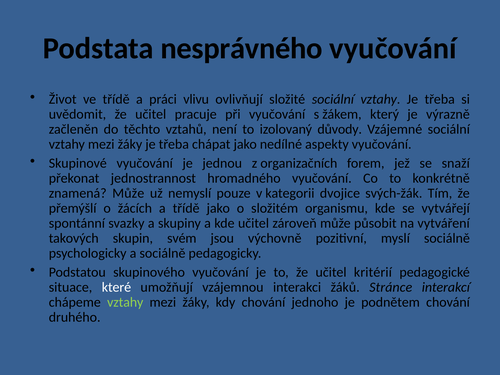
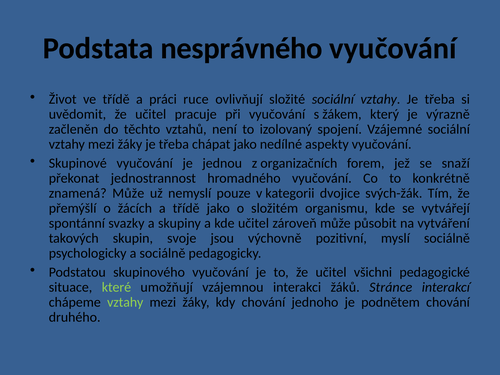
vlivu: vlivu -> ruce (196, 99)
důvody: důvody -> spojení (340, 129)
svém: svém -> svoje (182, 238)
kritérií: kritérií -> všichni (373, 272)
které colour: white -> light green (116, 287)
